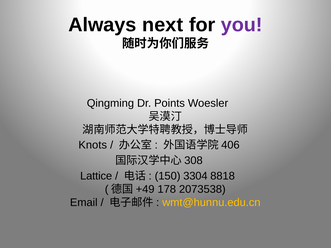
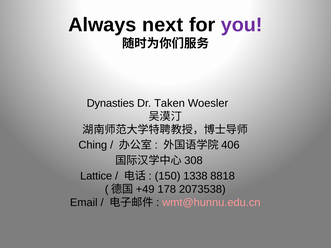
Qingming: Qingming -> Dynasties (110, 103)
Points: Points -> Taken (170, 103)
Knots: Knots -> Ching (93, 145)
3304: 3304 -> 1338 (195, 176)
wmt@hunnu.edu.cn colour: yellow -> pink (211, 203)
